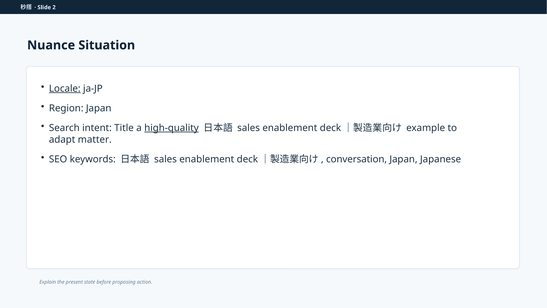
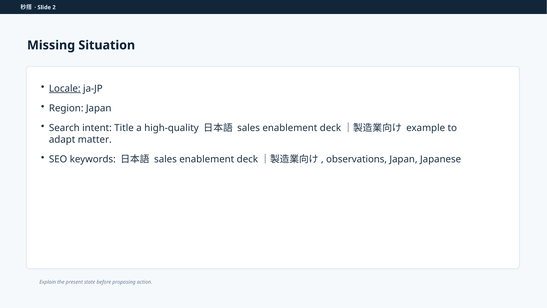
Nuance: Nuance -> Missing (51, 45)
high-quality underline: present -> none (172, 128)
conversation: conversation -> observations (357, 159)
